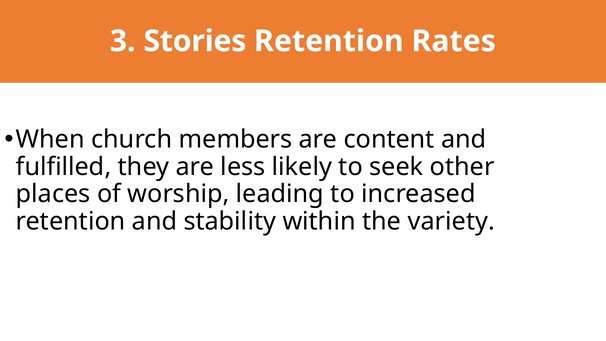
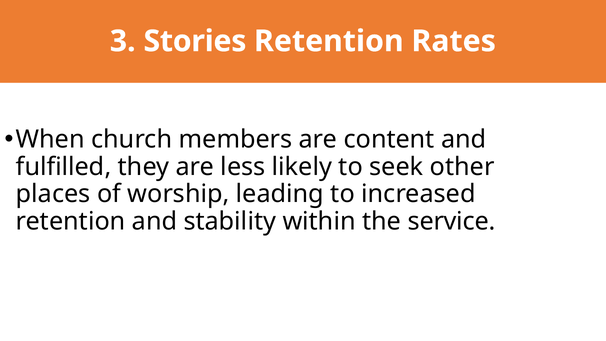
variety: variety -> service (452, 221)
